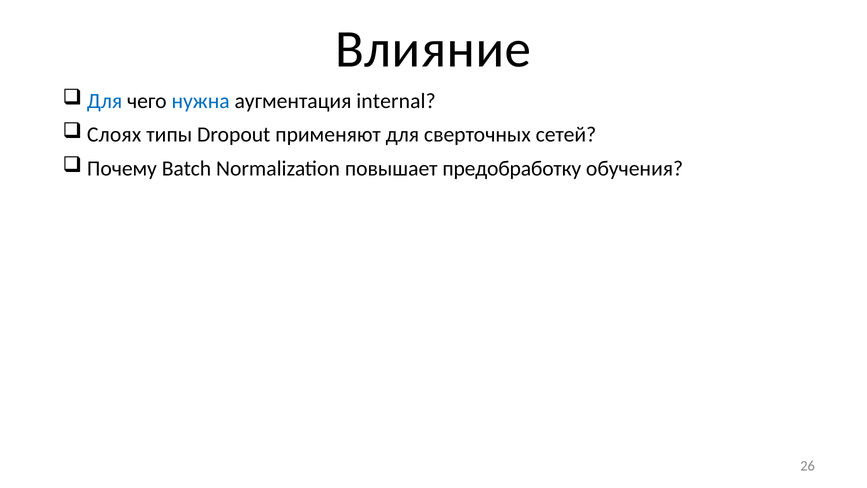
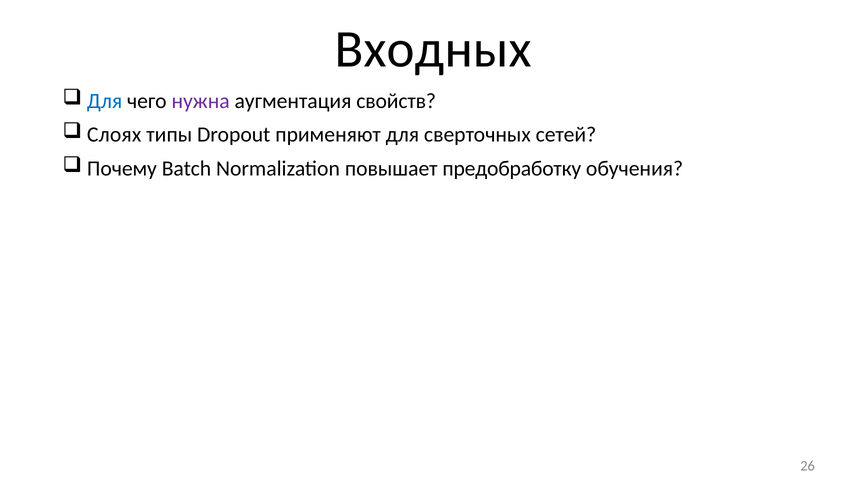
Влияние: Влияние -> Входных (433, 49)
нужна colour: blue -> purple (201, 101)
internal: internal -> свойств (396, 101)
